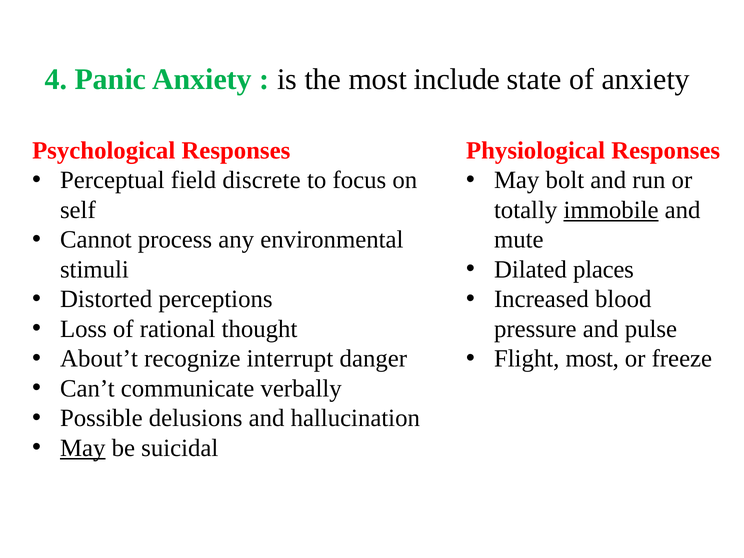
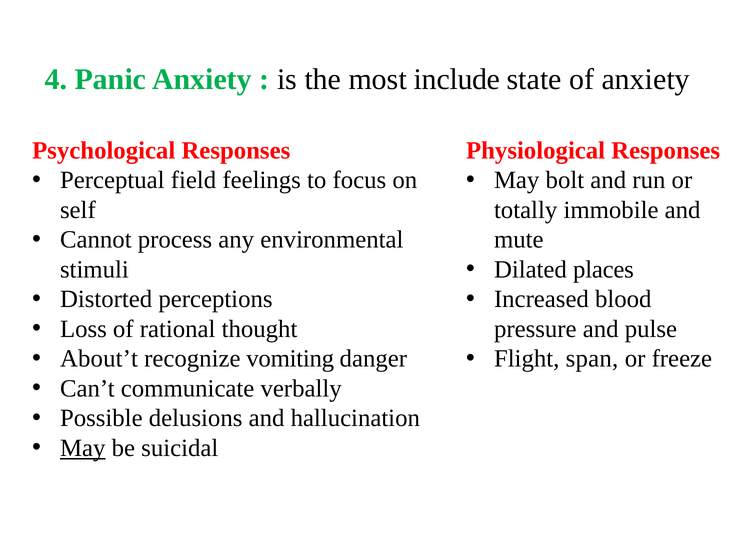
discrete: discrete -> feelings (262, 180)
immobile underline: present -> none (611, 210)
interrupt: interrupt -> vomiting (290, 359)
Flight most: most -> span (592, 359)
